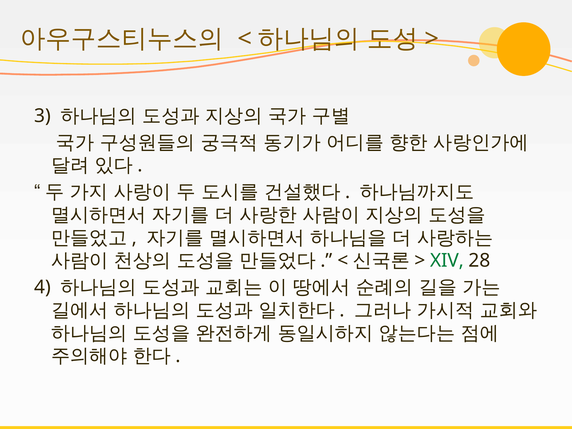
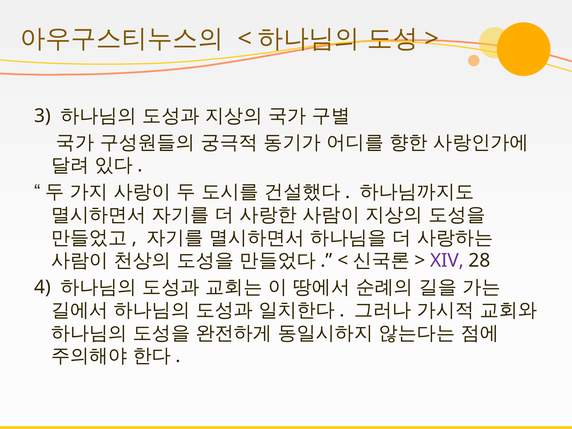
XIV colour: green -> purple (447, 261)
